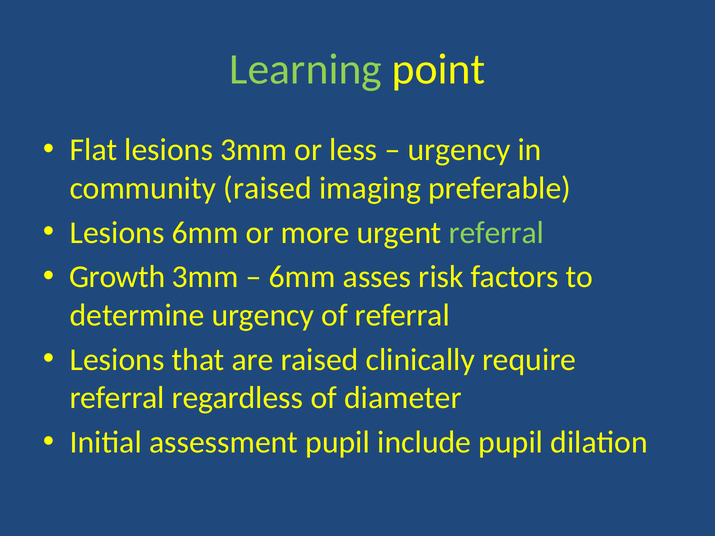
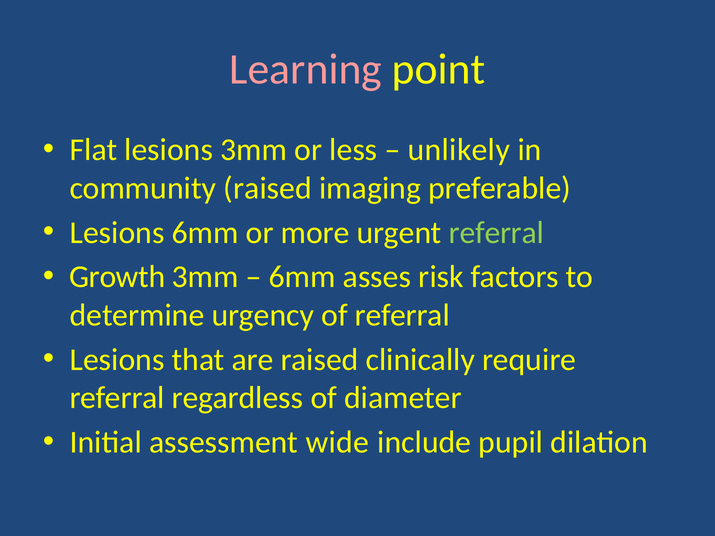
Learning colour: light green -> pink (306, 69)
urgency: urgency -> unlikely (459, 150)
assessment pupil: pupil -> wide (338, 442)
